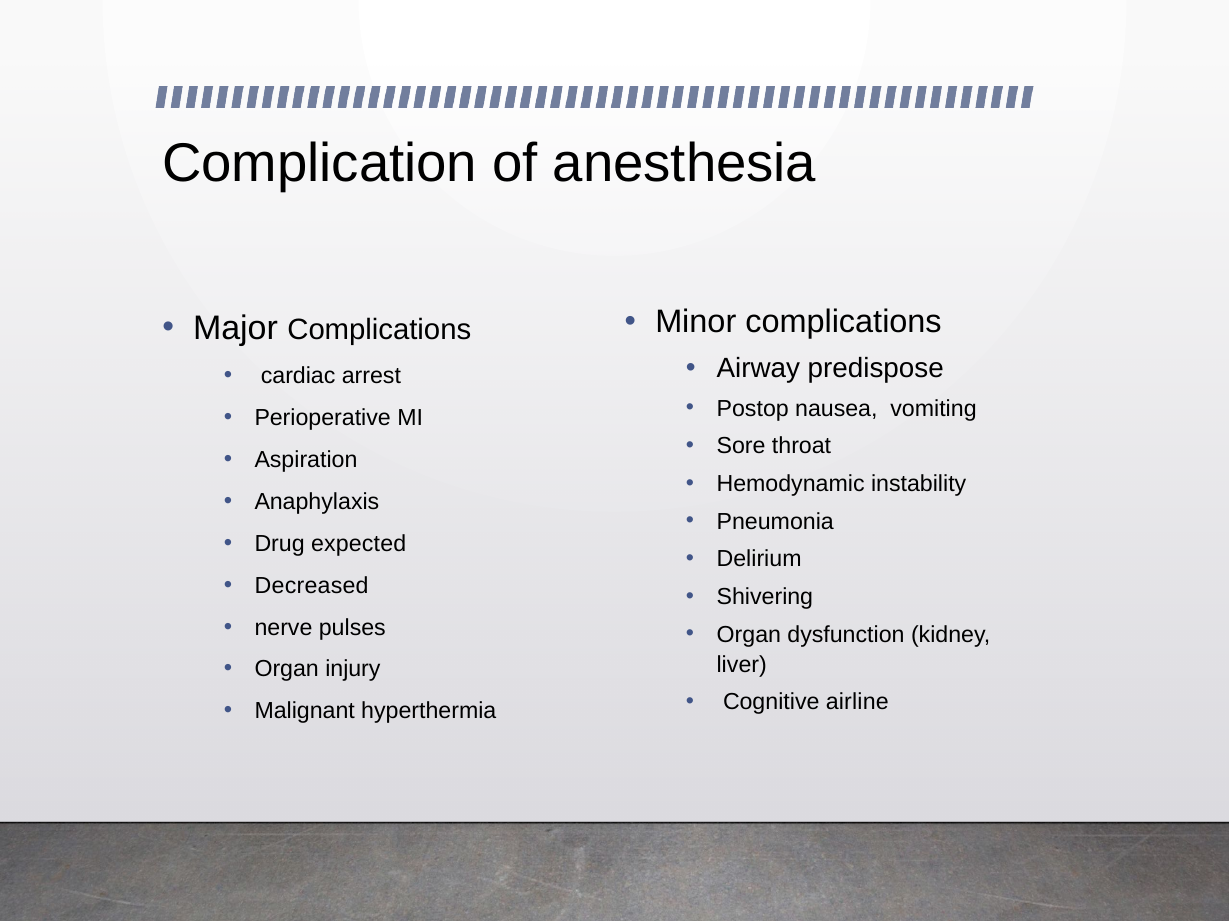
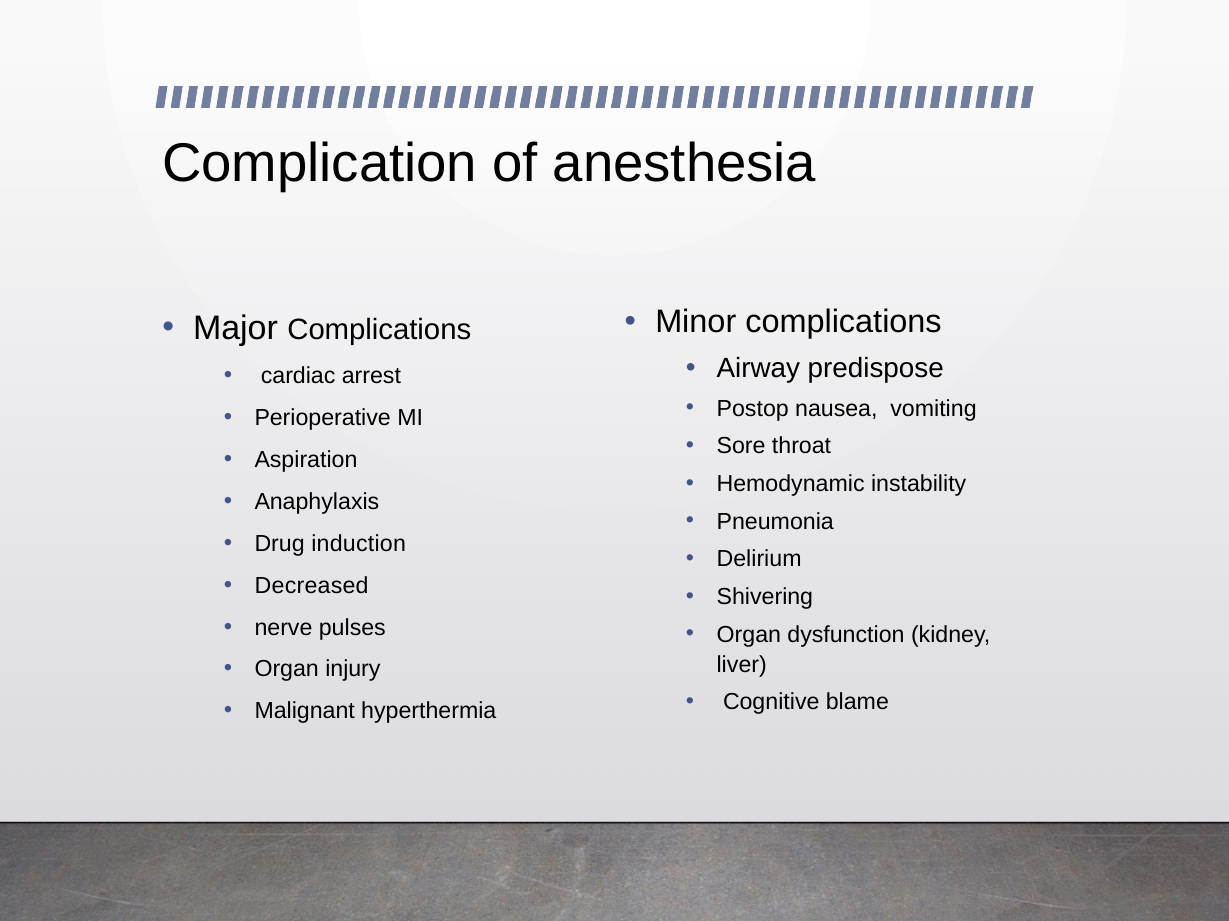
expected: expected -> induction (359, 544)
airline: airline -> blame (857, 702)
